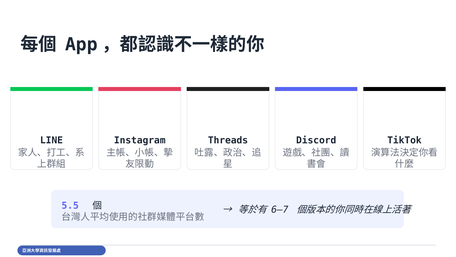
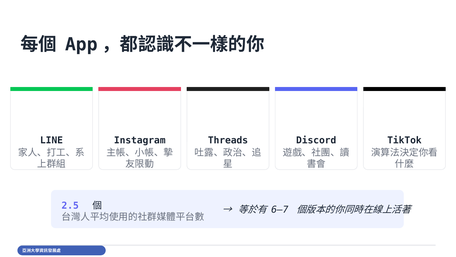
5.5: 5.5 -> 2.5 (70, 205)
